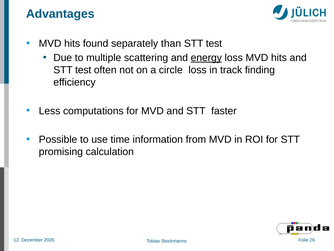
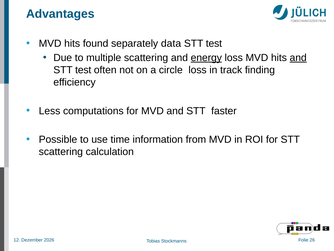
than: than -> data (171, 43)
and underline: none -> present (298, 58)
promising: promising -> scattering (61, 151)
